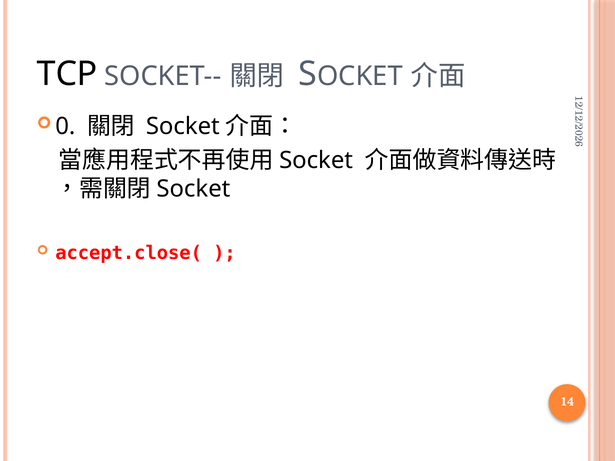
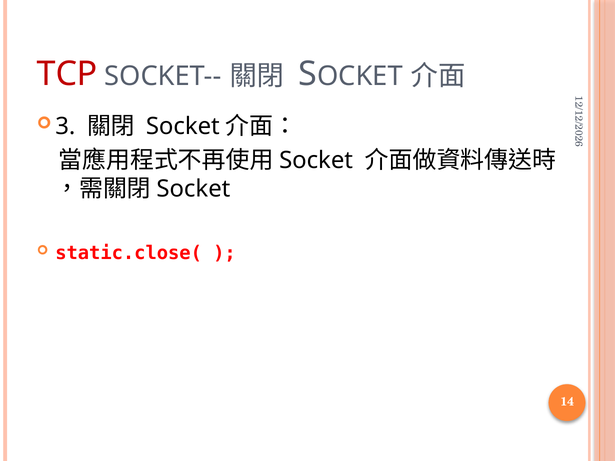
TCP colour: black -> red (67, 74)
0: 0 -> 3 (65, 127)
accept.close(: accept.close( -> static.close( (129, 253)
